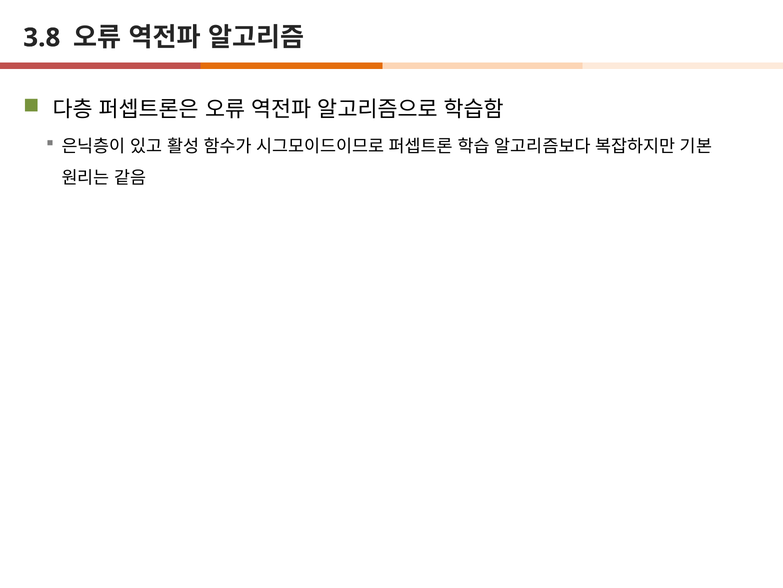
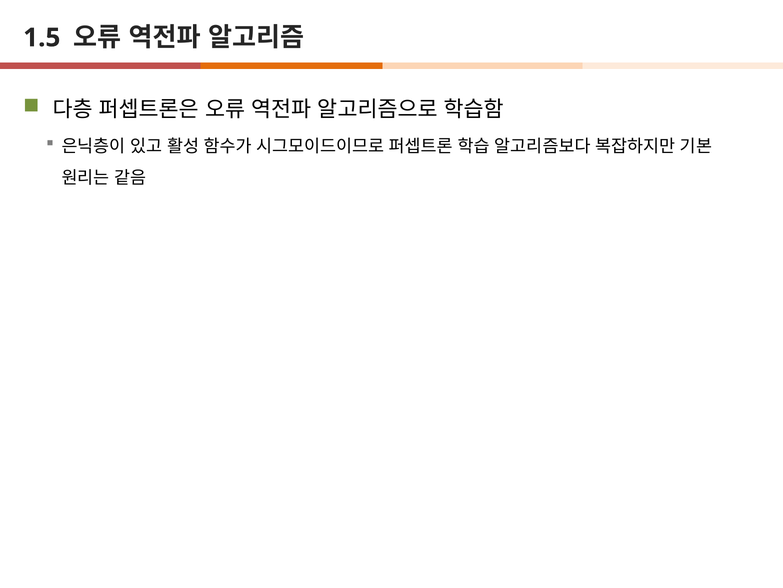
3.8: 3.8 -> 1.5 (42, 38)
